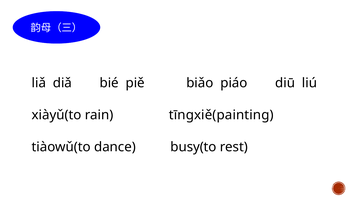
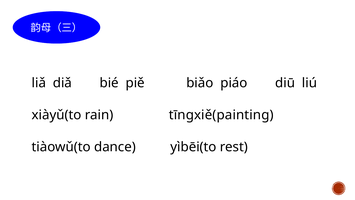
busy(to: busy(to -> yìbēi(to (193, 147)
